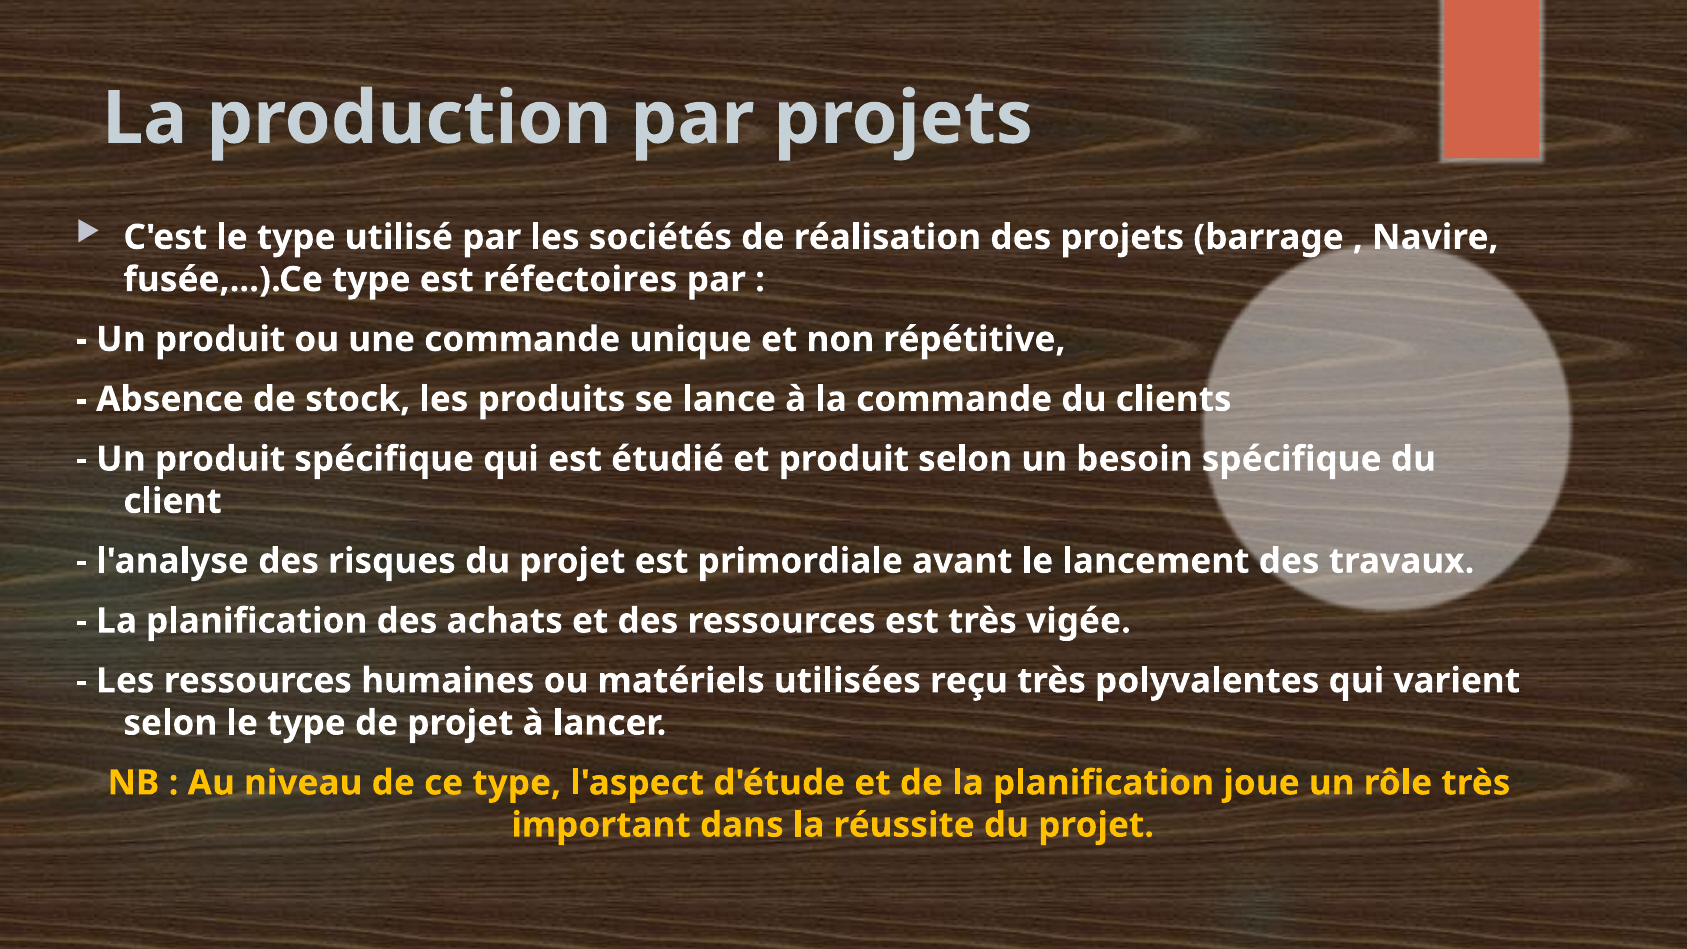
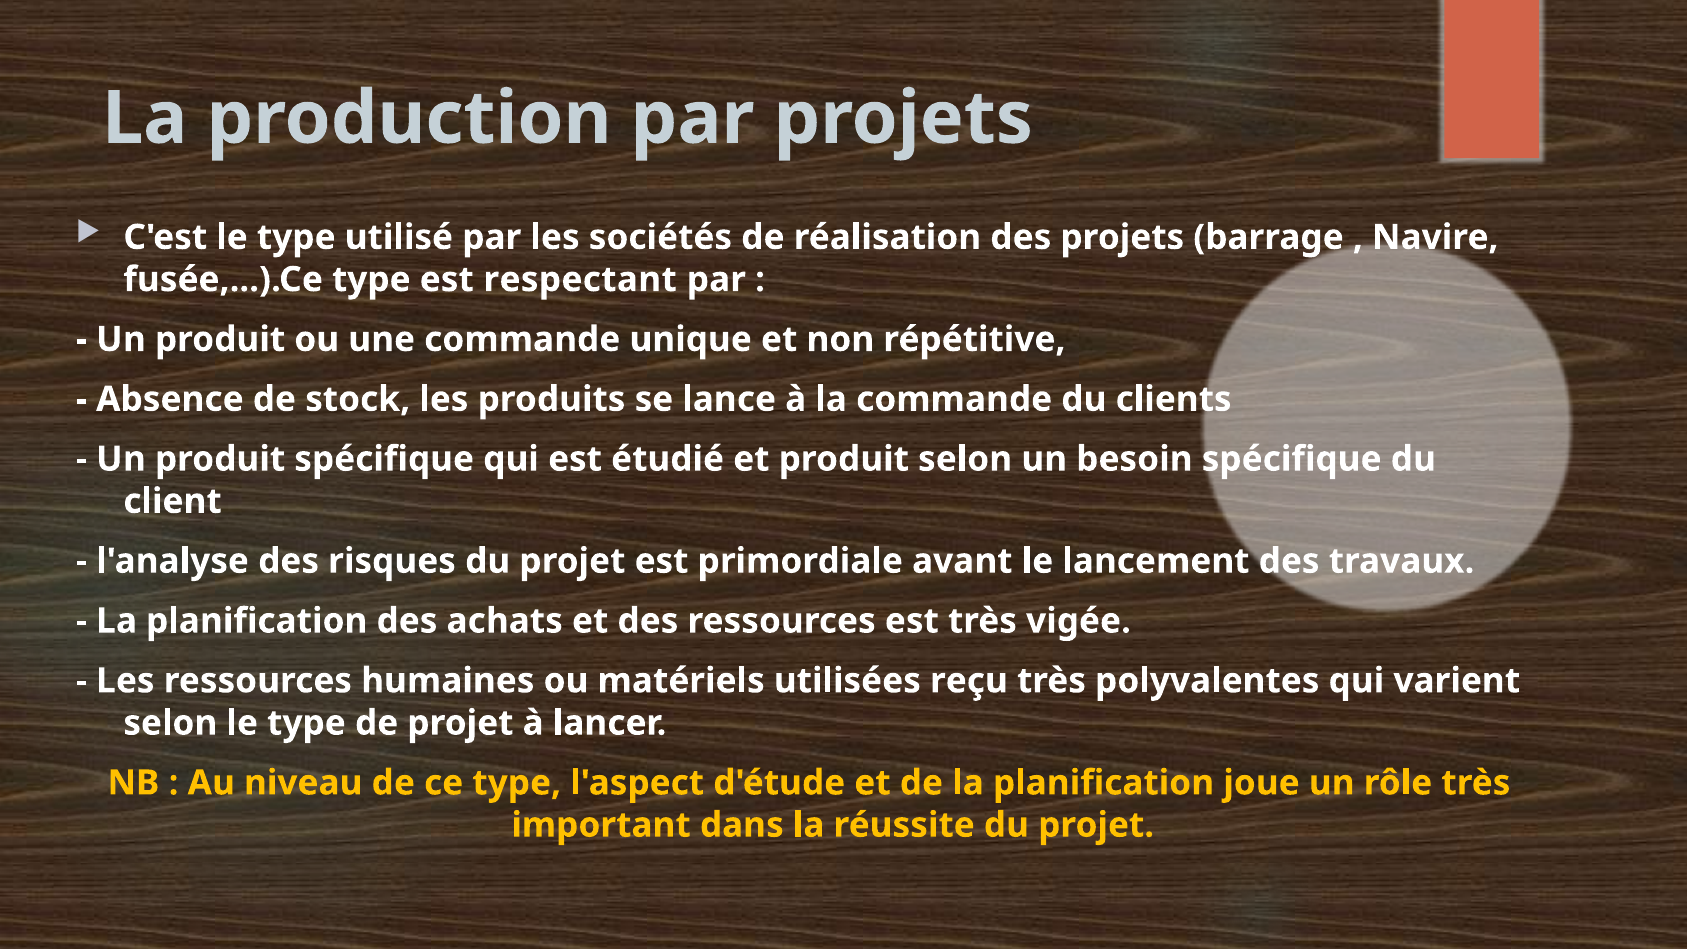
réfectoires: réfectoires -> respectant (580, 280)
